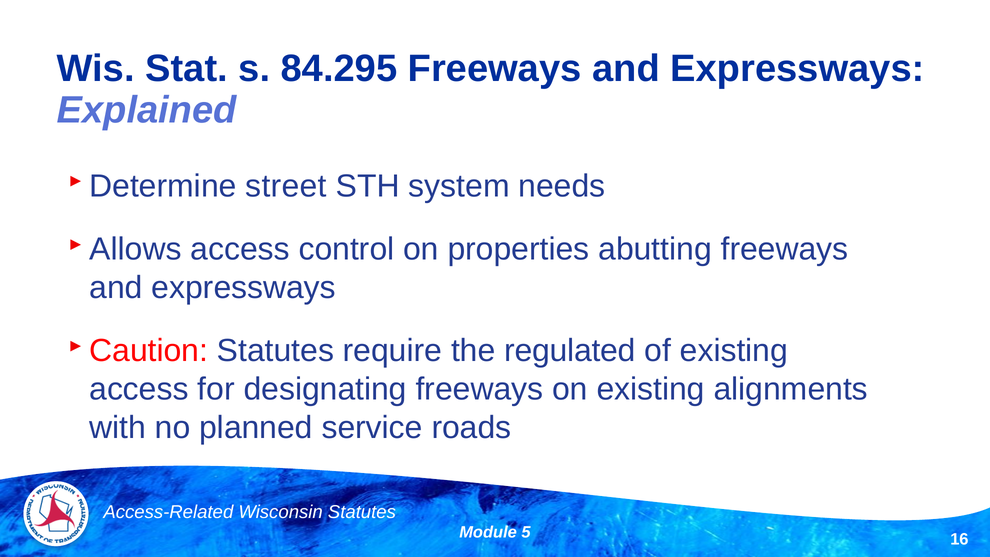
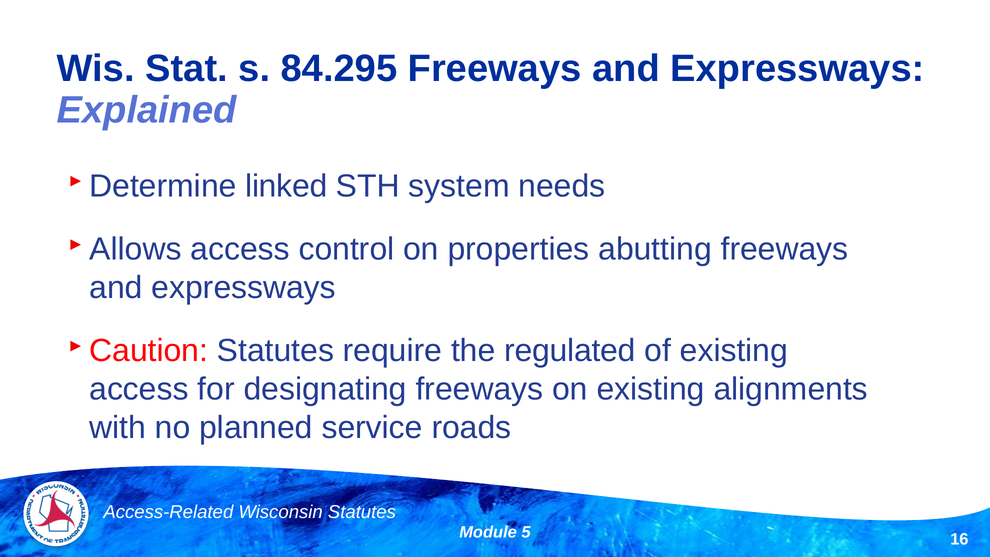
street: street -> linked (286, 186)
